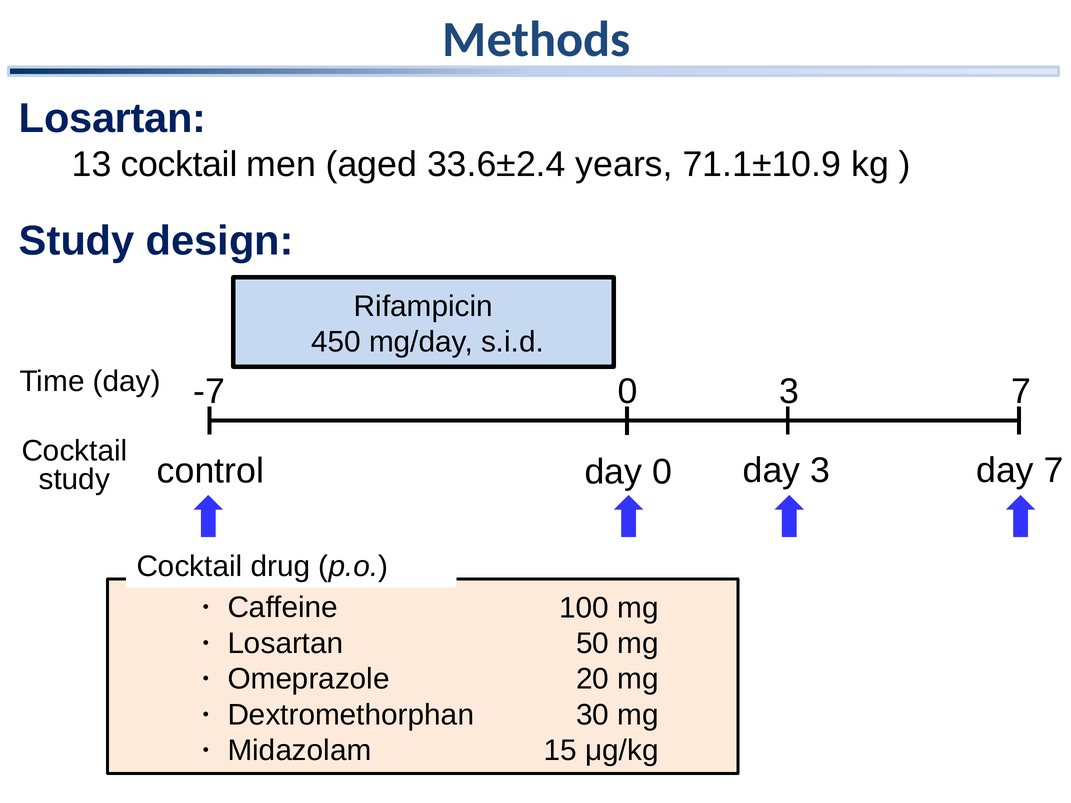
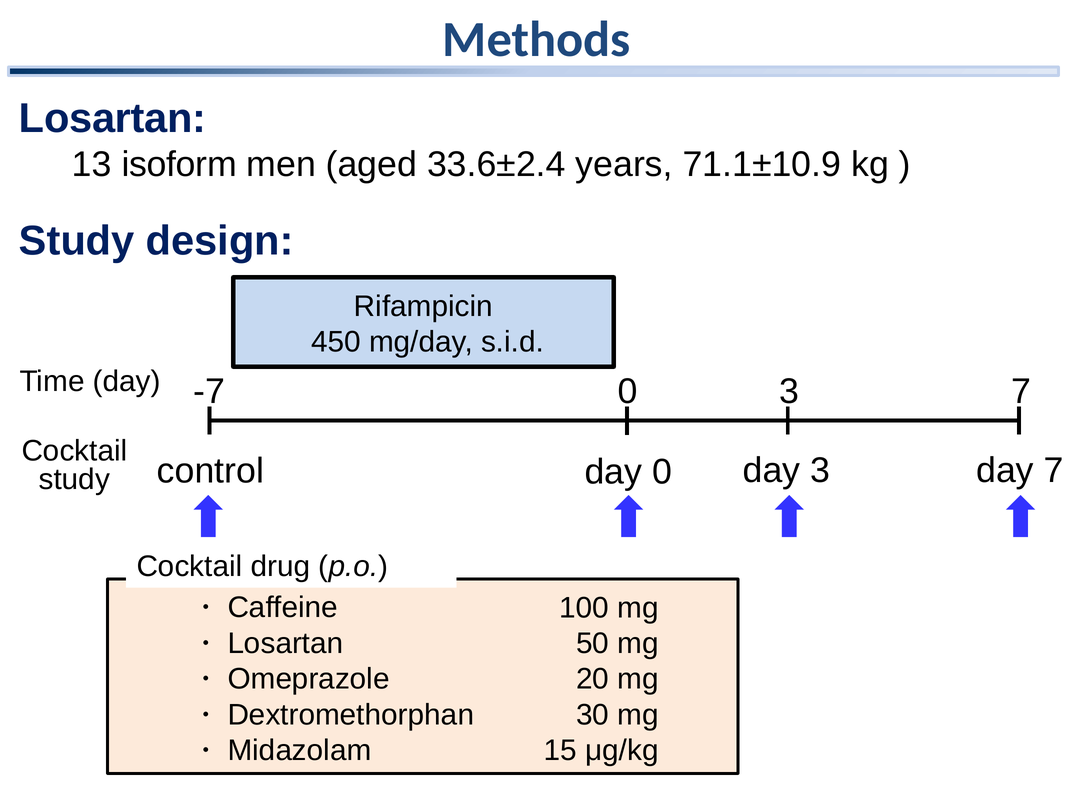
13 cocktail: cocktail -> isoform (179, 165)
